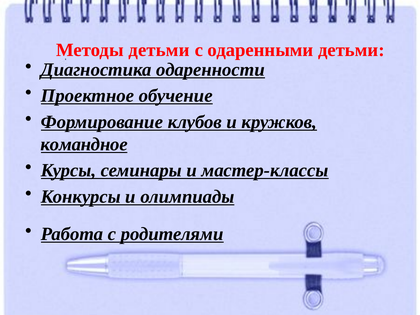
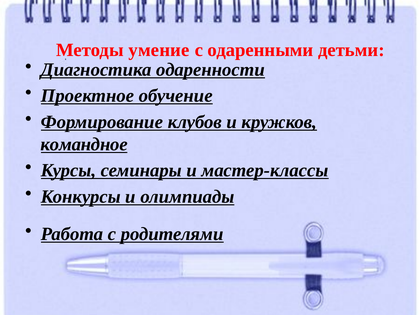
Методы детьми: детьми -> умение (159, 50)
